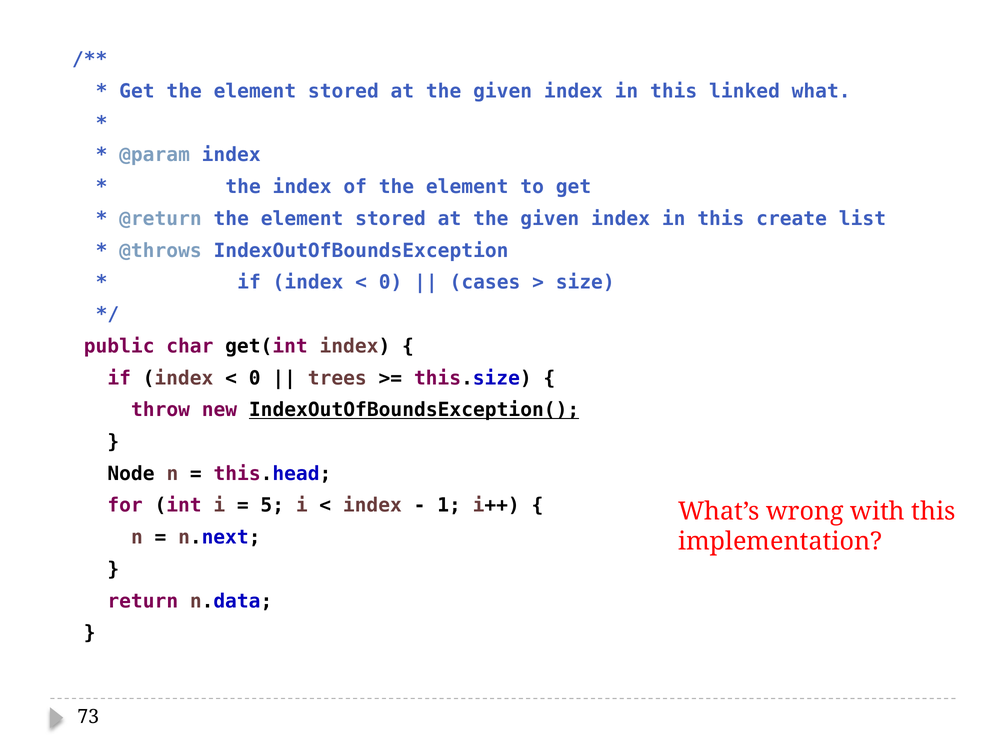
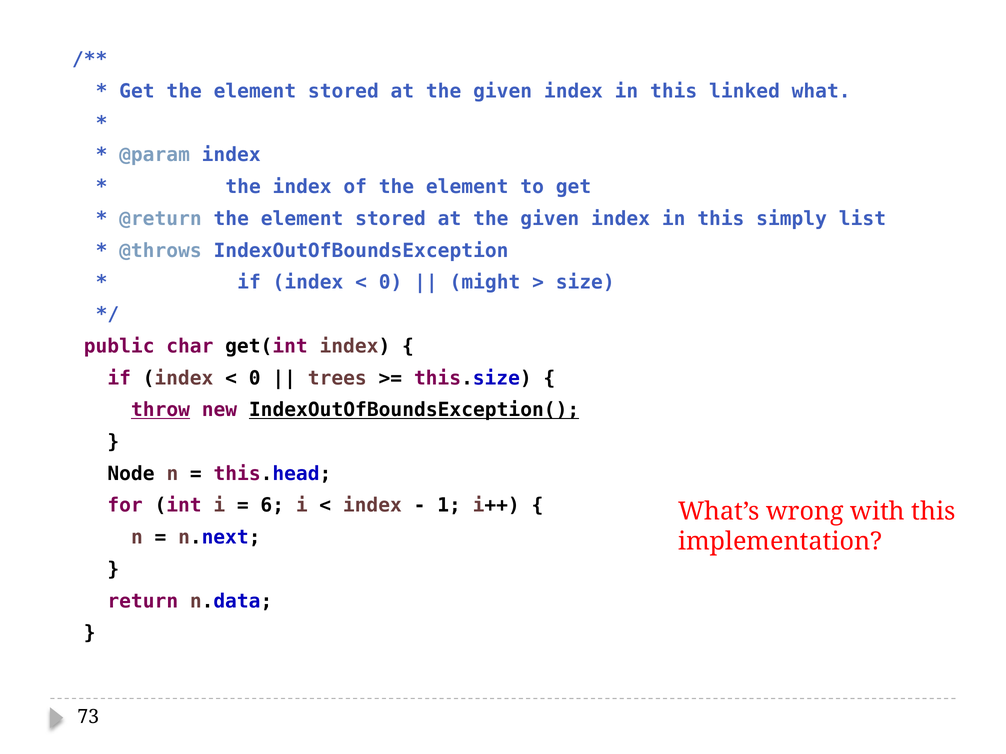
create: create -> simply (792, 219)
cases: cases -> might (485, 283)
throw underline: none -> present (161, 410)
5: 5 -> 6 (272, 506)
